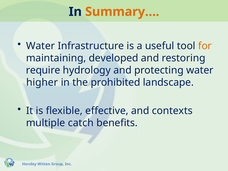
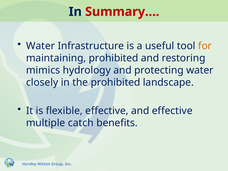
Summary… colour: orange -> red (122, 12)
maintaining developed: developed -> prohibited (114, 58)
require: require -> mimics (43, 70)
higher: higher -> closely (42, 82)
and contexts: contexts -> effective (172, 111)
